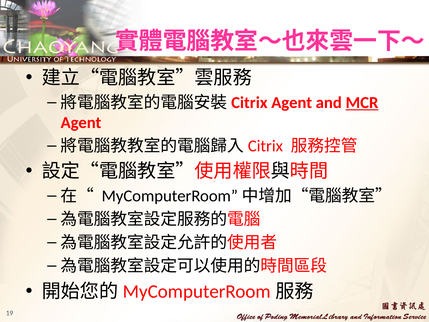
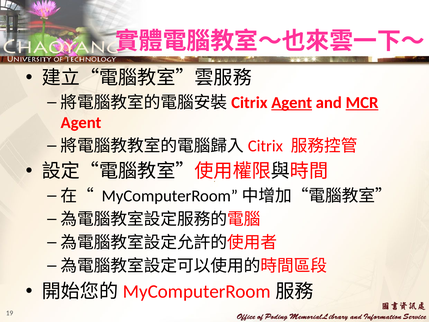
Agent underline: none -> present (292, 102)
